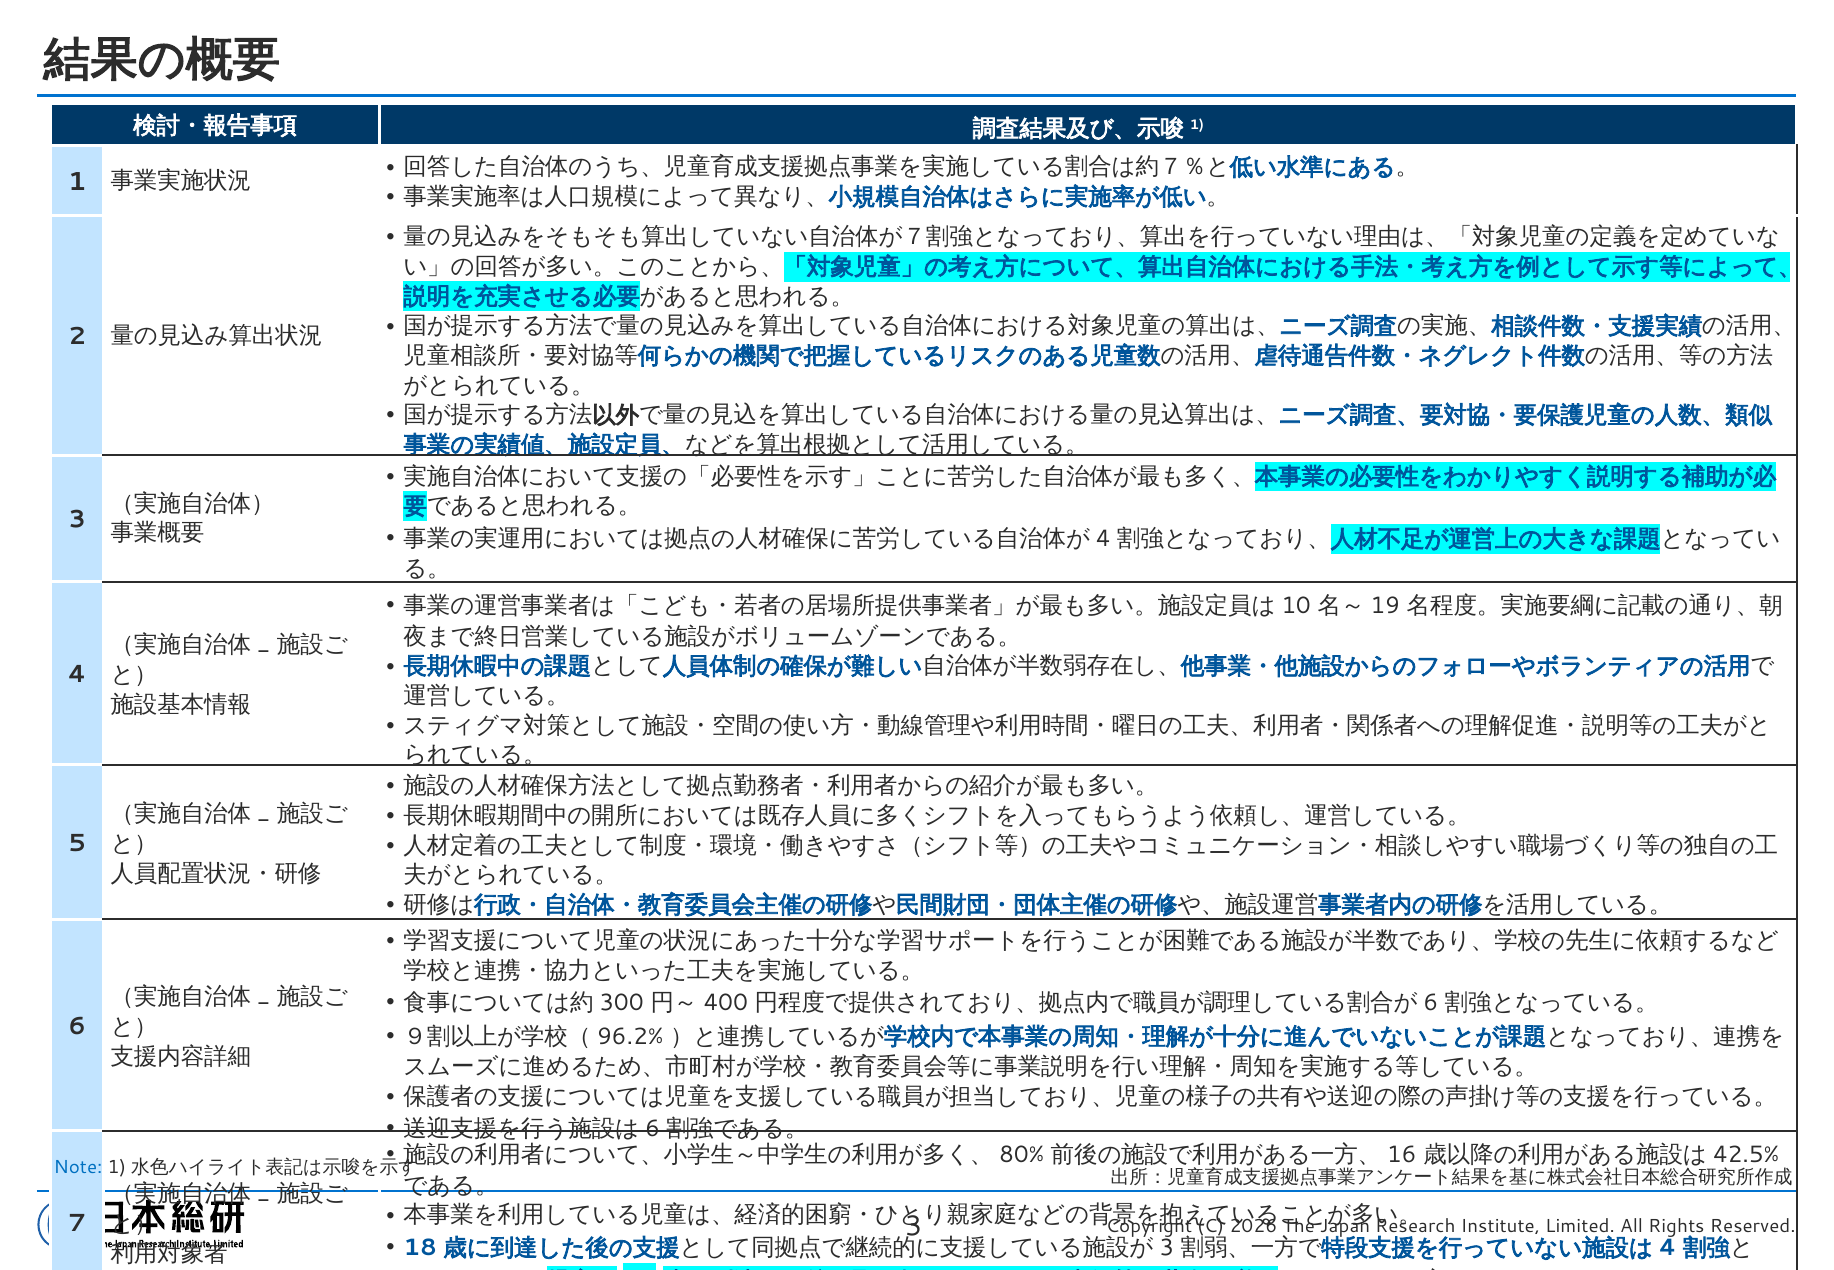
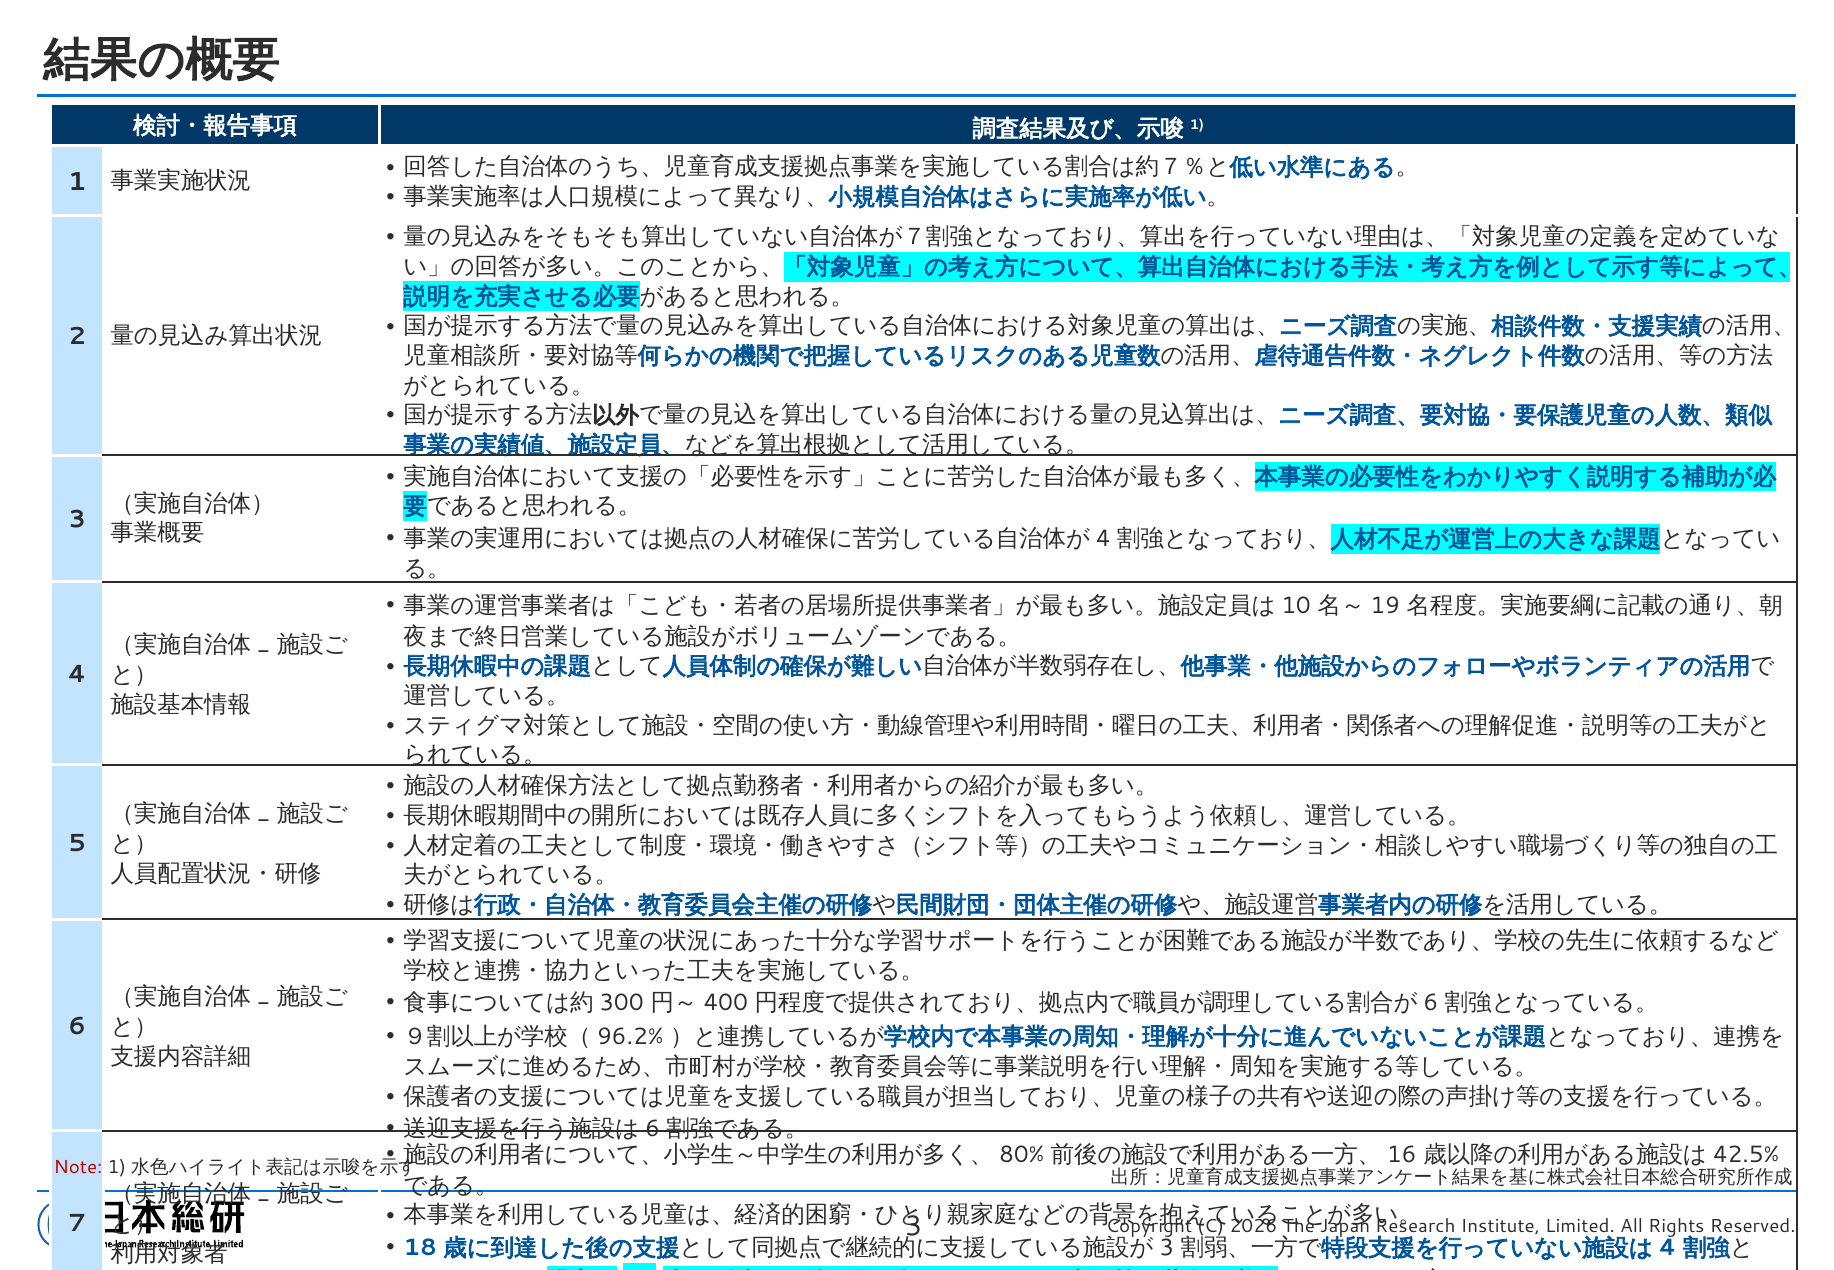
Note colour: blue -> red (78, 1167)
